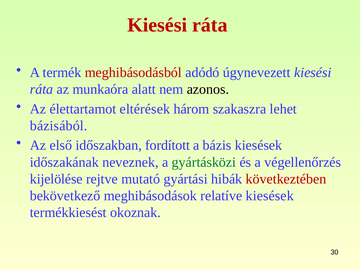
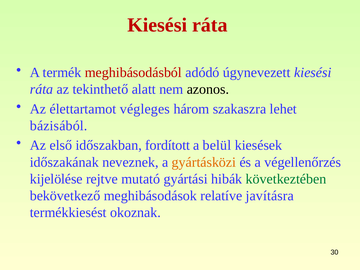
munkaóra: munkaóra -> tekinthető (100, 89)
eltérések: eltérések -> végleges (145, 109)
bázis: bázis -> belül (217, 145)
gyártásközi colour: green -> orange (204, 162)
következtében colour: red -> green (286, 179)
relatíve kiesések: kiesések -> javításra (270, 196)
